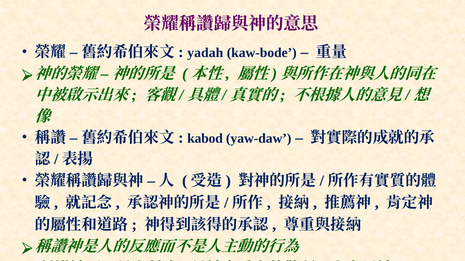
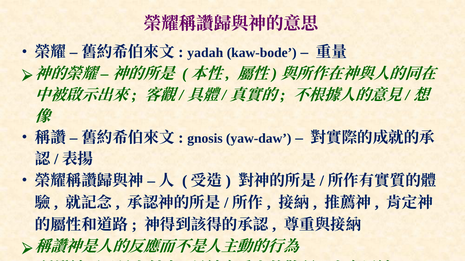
kabod: kabod -> gnosis (205, 139)
